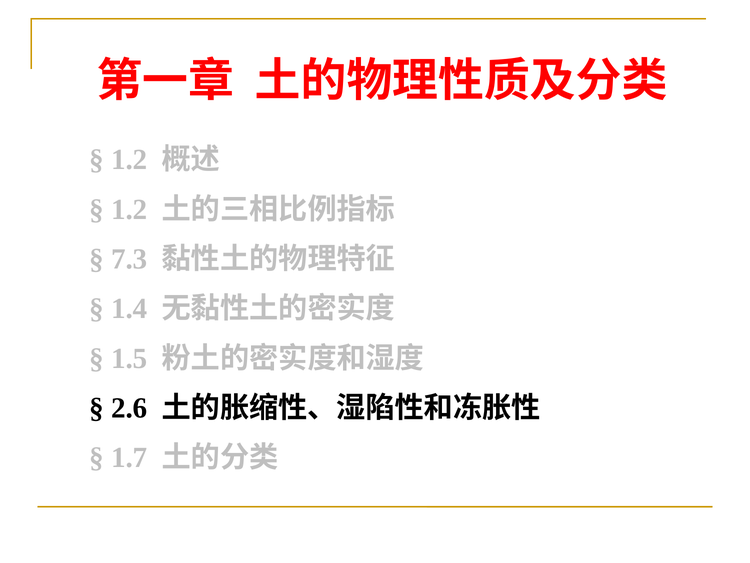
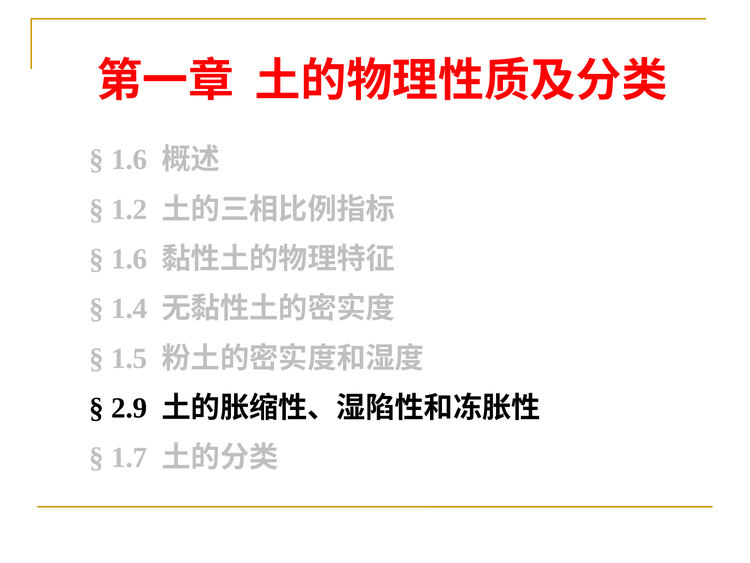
1.2: 1.2 -> 1.6 (129, 160)
7.3: 7.3 -> 1.6 (129, 259)
2.6: 2.6 -> 2.9 (129, 408)
